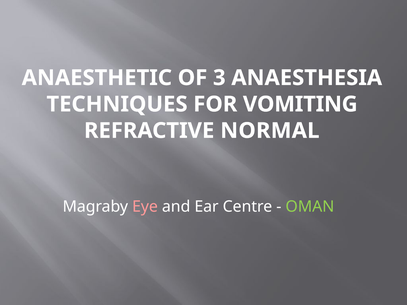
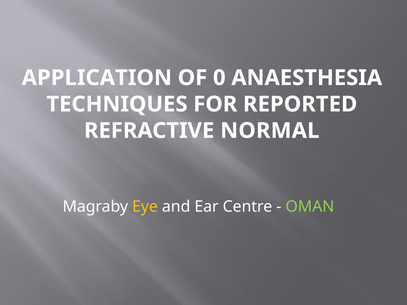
ANAESTHETIC: ANAESTHETIC -> APPLICATION (97, 78)
3: 3 -> 0 (219, 78)
VOMITING: VOMITING -> REPORTED (300, 104)
Eye colour: pink -> yellow (145, 207)
